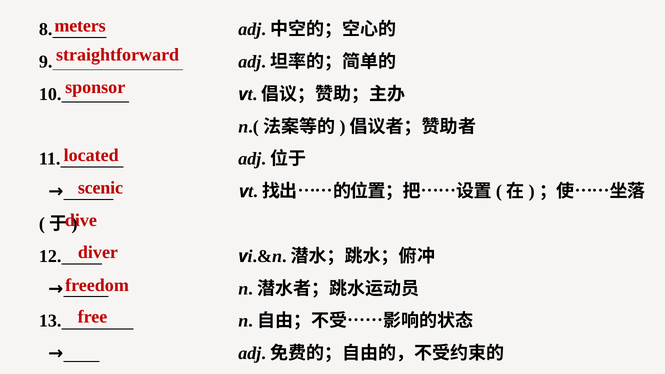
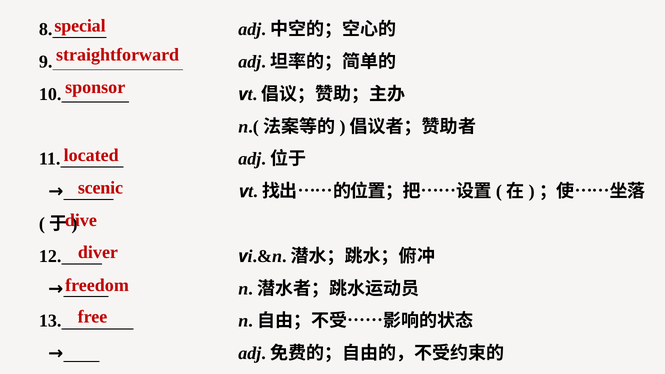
meters: meters -> special (80, 26)
